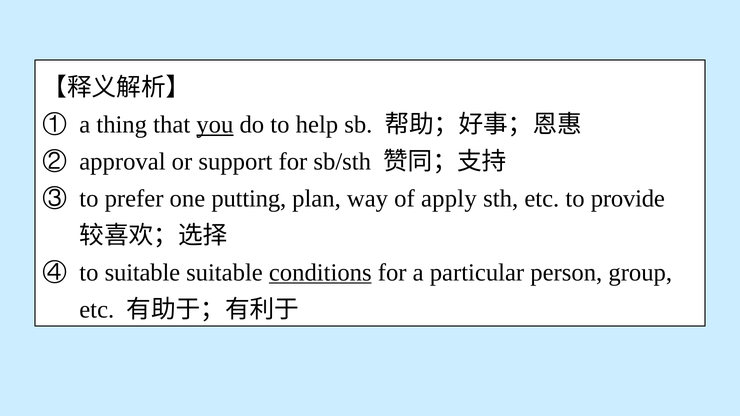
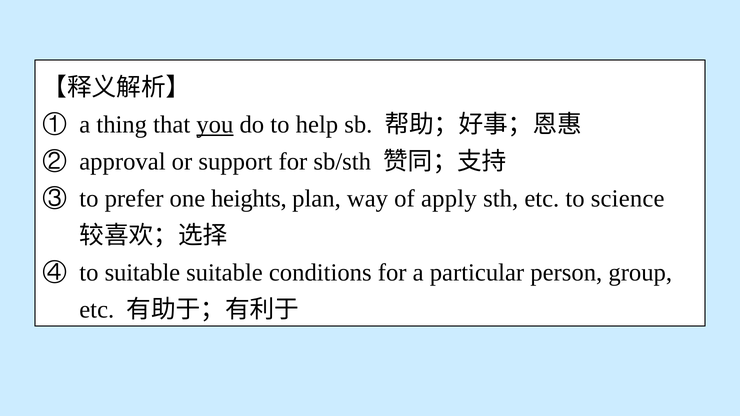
putting: putting -> heights (249, 199)
provide: provide -> science (628, 199)
conditions underline: present -> none (320, 273)
